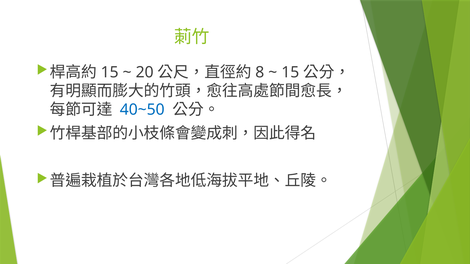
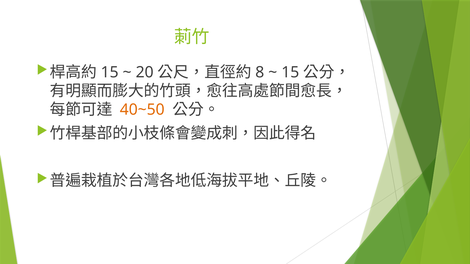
40~50 colour: blue -> orange (142, 110)
